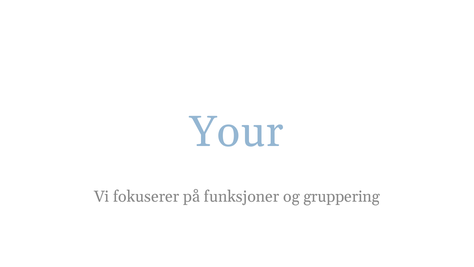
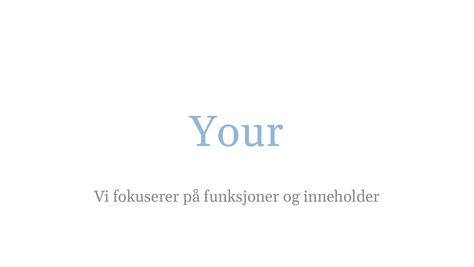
gruppering: gruppering -> inneholder (342, 196)
